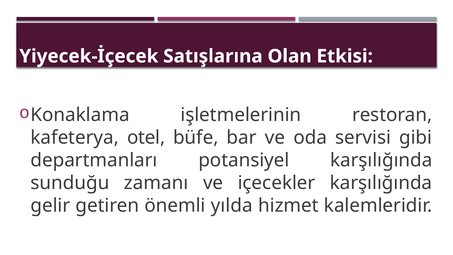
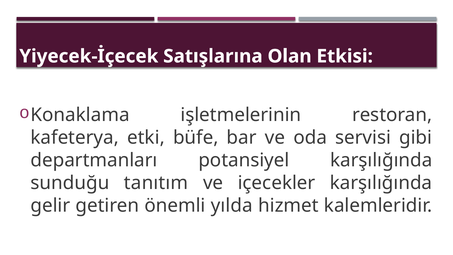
otel: otel -> etki (146, 137)
zamanı: zamanı -> tanıtım (156, 183)
